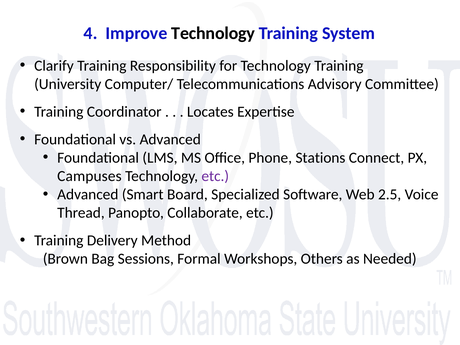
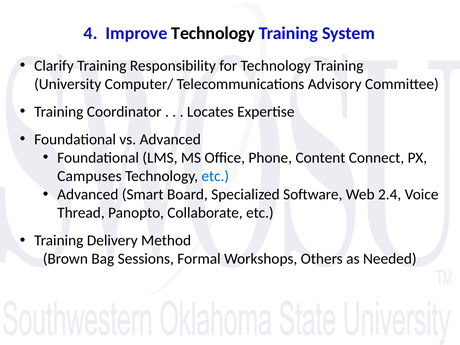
Stations: Stations -> Content (320, 158)
etc colour: purple -> blue (215, 176)
2.5: 2.5 -> 2.4 (390, 194)
